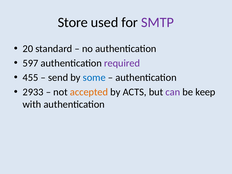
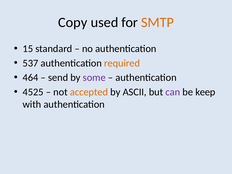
Store: Store -> Copy (73, 22)
SMTP colour: purple -> orange (158, 22)
20: 20 -> 15 (28, 49)
597: 597 -> 537 (30, 63)
required colour: purple -> orange (122, 63)
455: 455 -> 464 (30, 78)
some colour: blue -> purple (94, 78)
2933: 2933 -> 4525 (33, 92)
ACTS: ACTS -> ASCII (135, 92)
